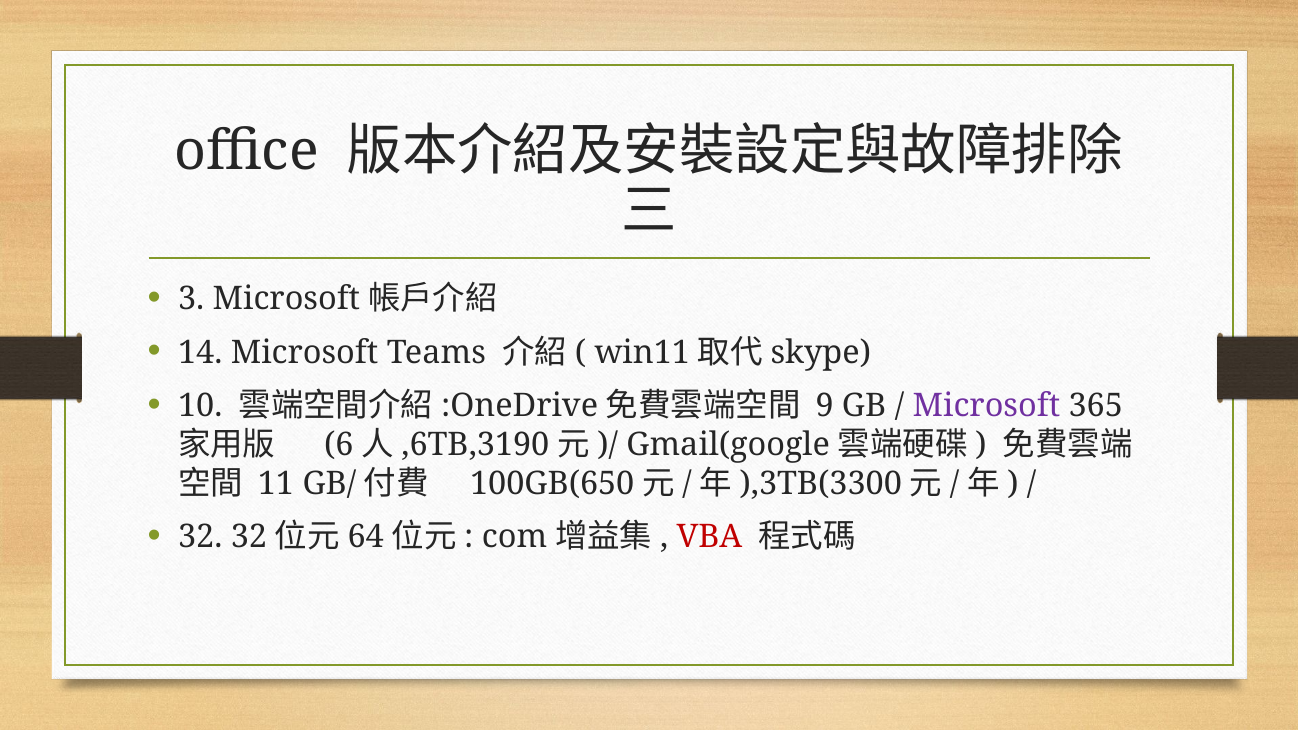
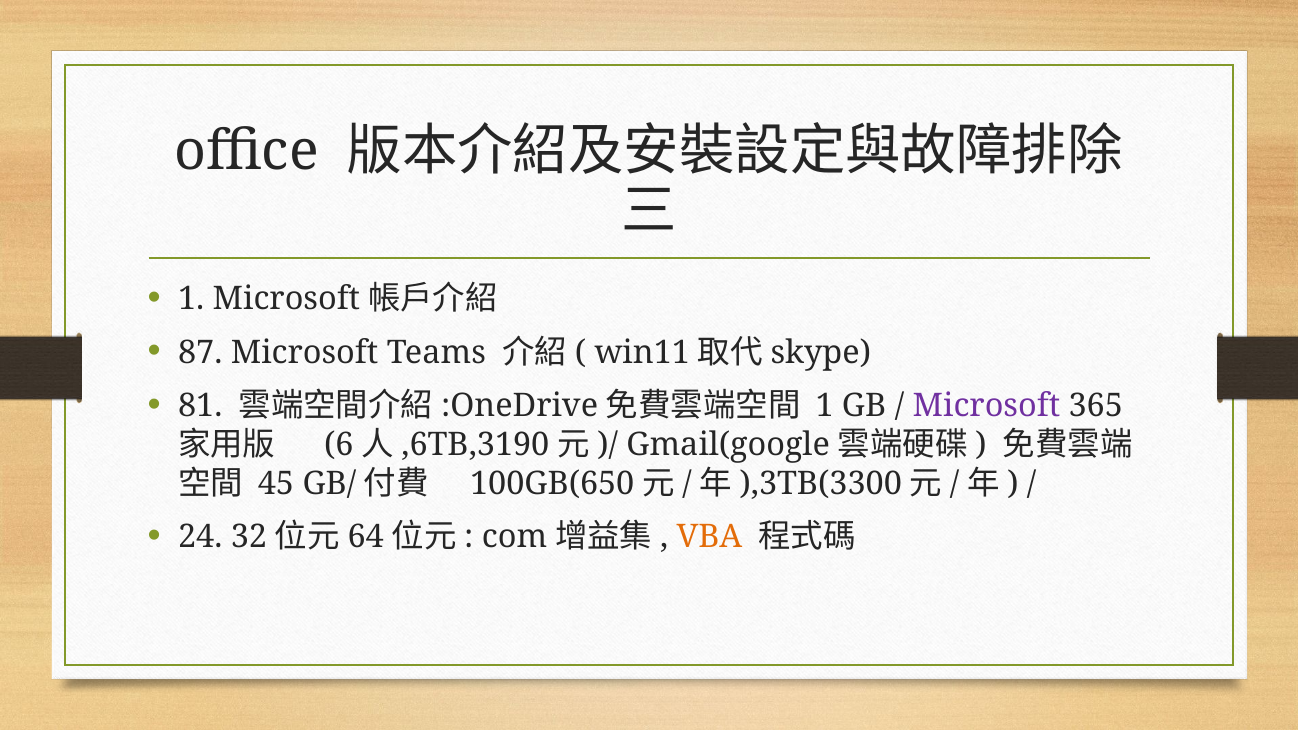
3: 3 -> 1 (191, 299)
14: 14 -> 87 (200, 352)
10: 10 -> 81 (200, 406)
9: 9 -> 1 (825, 406)
11: 11 -> 45 (276, 484)
32: 32 -> 24 (200, 537)
VBA colour: red -> orange (709, 537)
